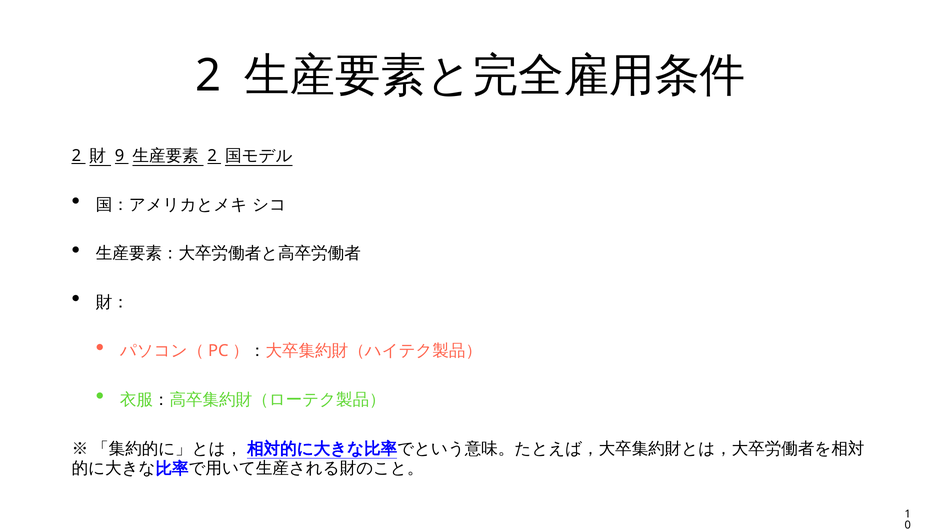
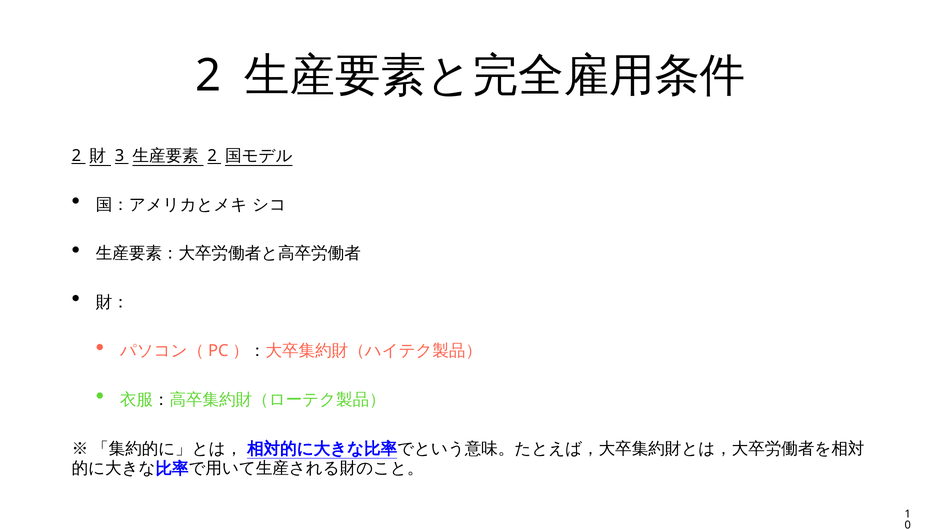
9: 9 -> 3 (119, 156)
